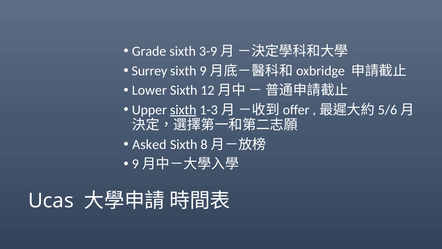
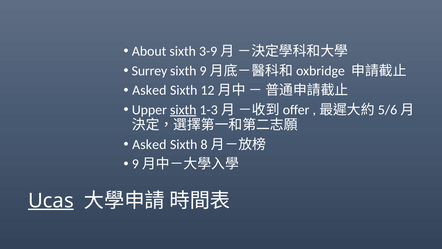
Grade: Grade -> About (149, 51)
Lower: Lower -> Asked (149, 90)
Ucas underline: none -> present (51, 200)
